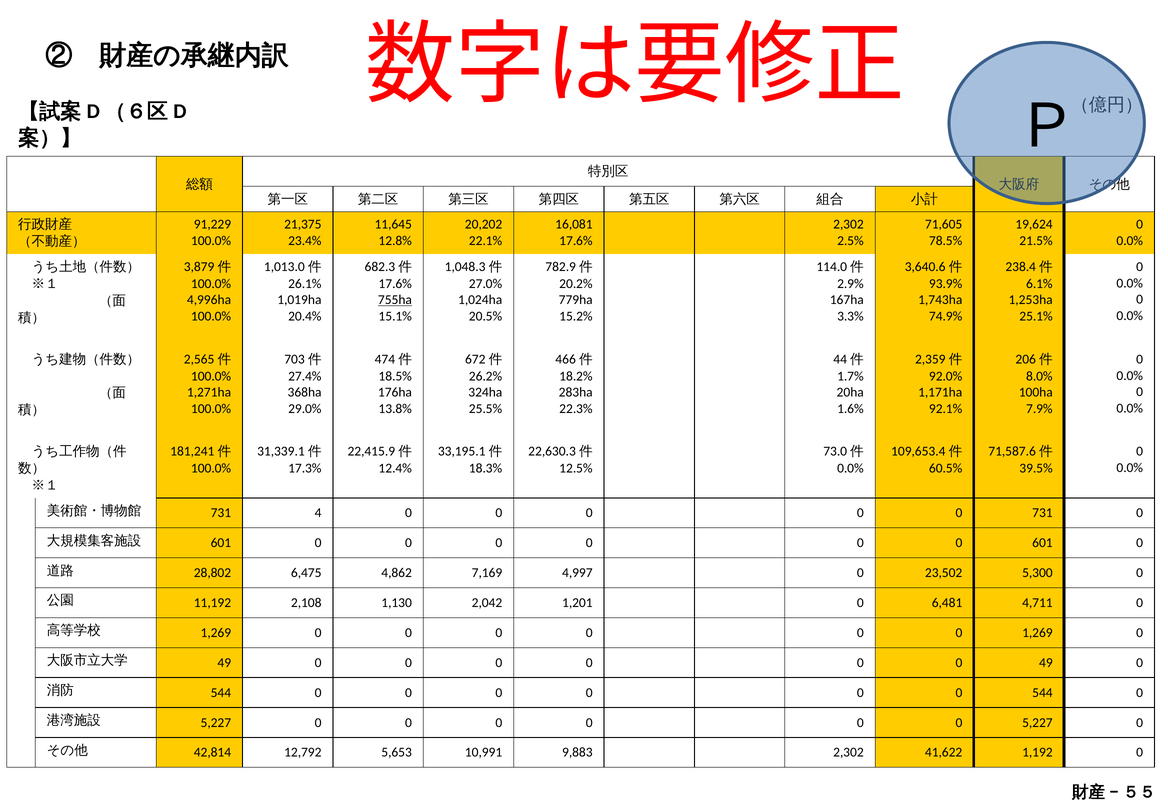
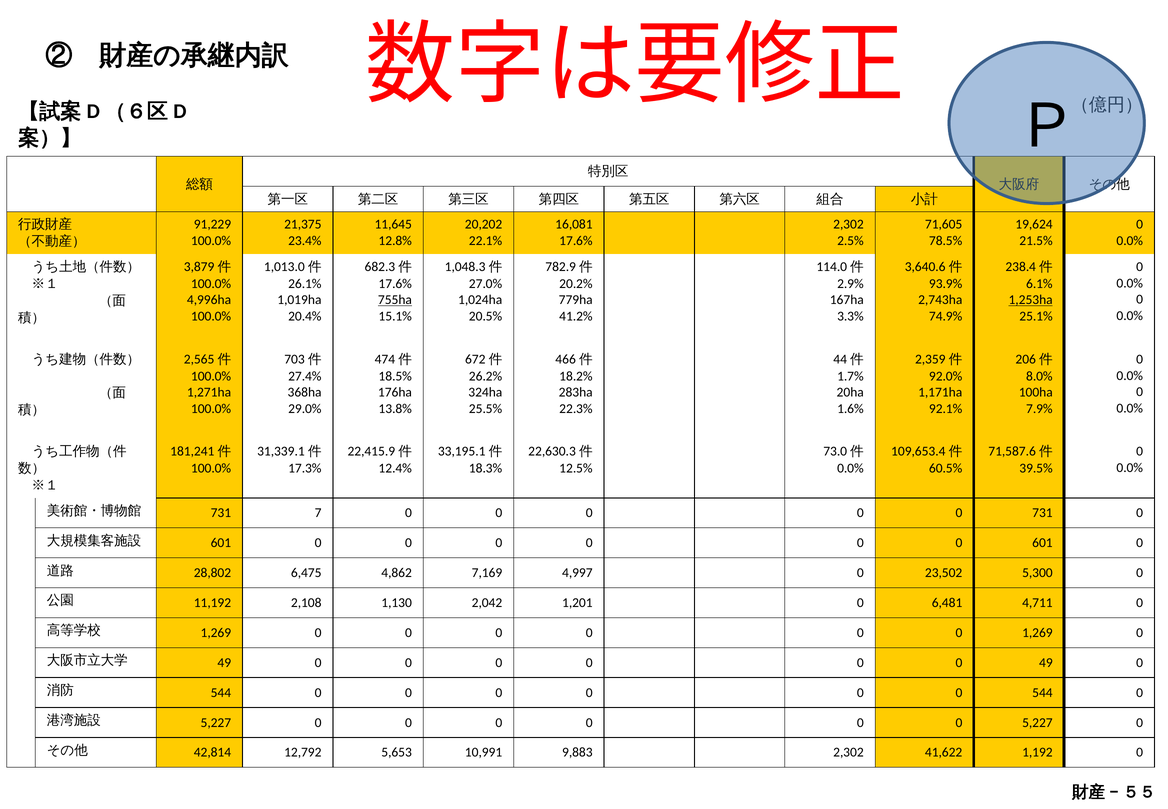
1,743ha: 1,743ha -> 2,743ha (940, 300)
1,253ha underline: none -> present (1031, 300)
15.2%: 15.2% -> 41.2% (576, 316)
4: 4 -> 7 (318, 513)
